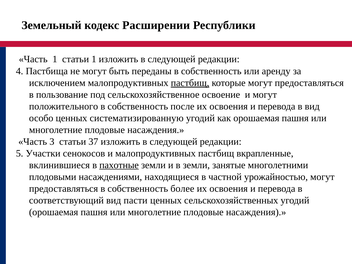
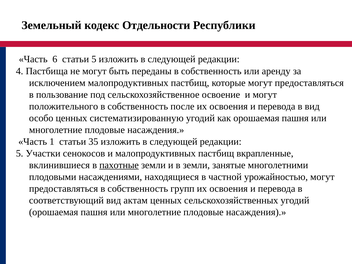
Расширении: Расширении -> Отдельности (156, 25)
Часть 1: 1 -> 6 (55, 59)
статьи 1: 1 -> 5 (94, 59)
пастбищ underline: present -> none (190, 83)
3: 3 -> 1 (52, 142)
37: 37 -> 35 (93, 142)
более: более -> групп (182, 189)
пасти: пасти -> актам (136, 200)
